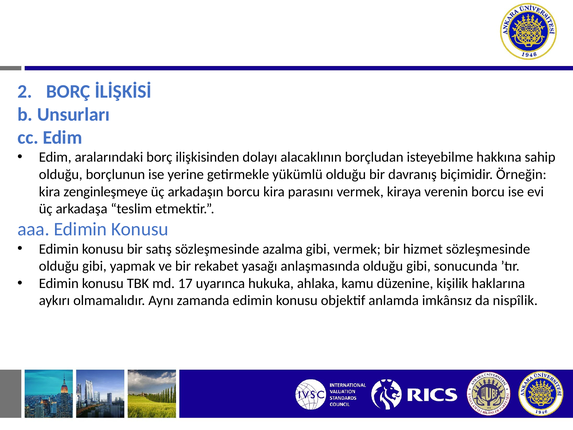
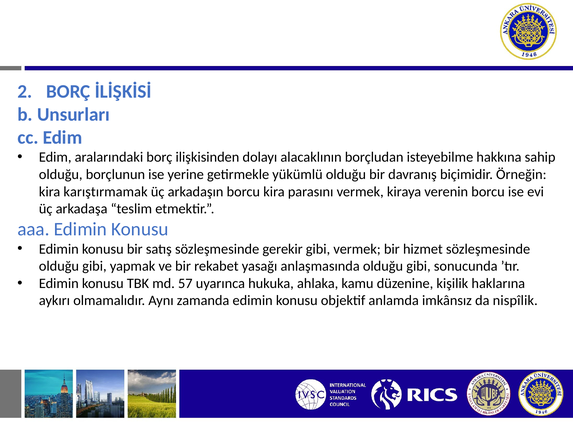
zenginleşmeye: zenginleşmeye -> karıştırmamak (106, 192)
azalma: azalma -> gerekir (283, 249)
17: 17 -> 57 (185, 283)
